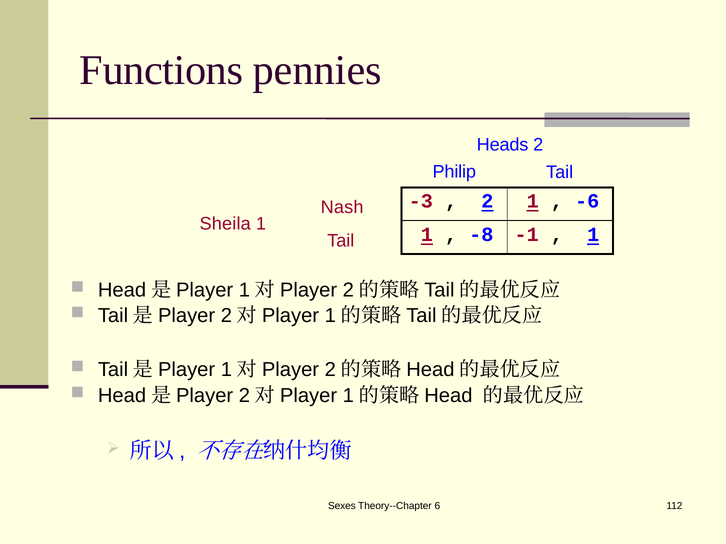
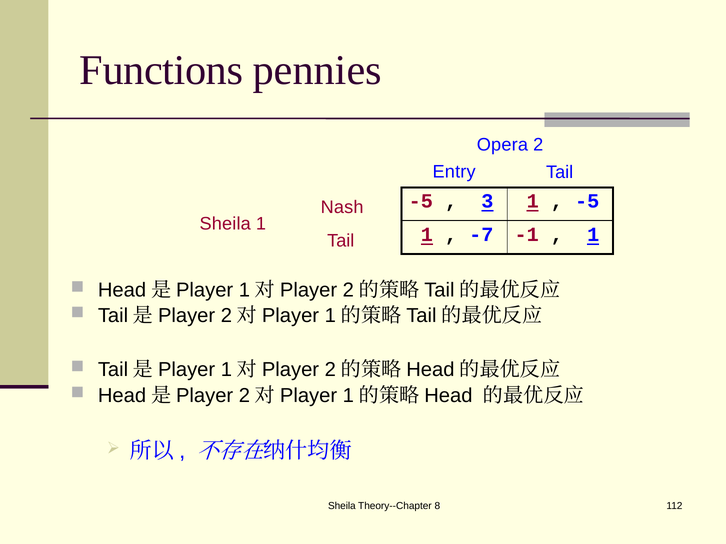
Heads: Heads -> Opera (502, 145)
Philip: Philip -> Entry (454, 172)
-3: -3 -> -5 (421, 201)
2: 2 -> 3 (487, 201)
-6: -6 -> -5 (587, 201)
-8: -8 -> -7 (481, 235)
Sexes: Sexes -> Sheila (342, 506)
6: 6 -> 8 (437, 506)
